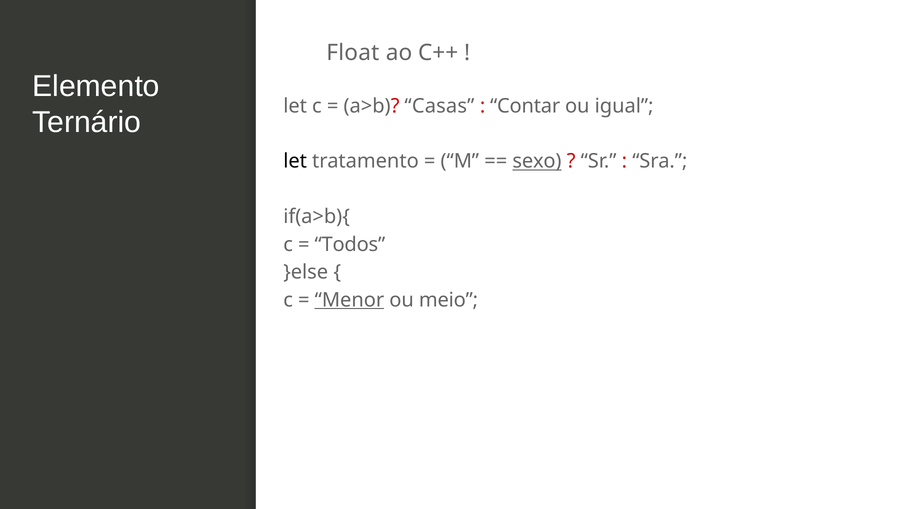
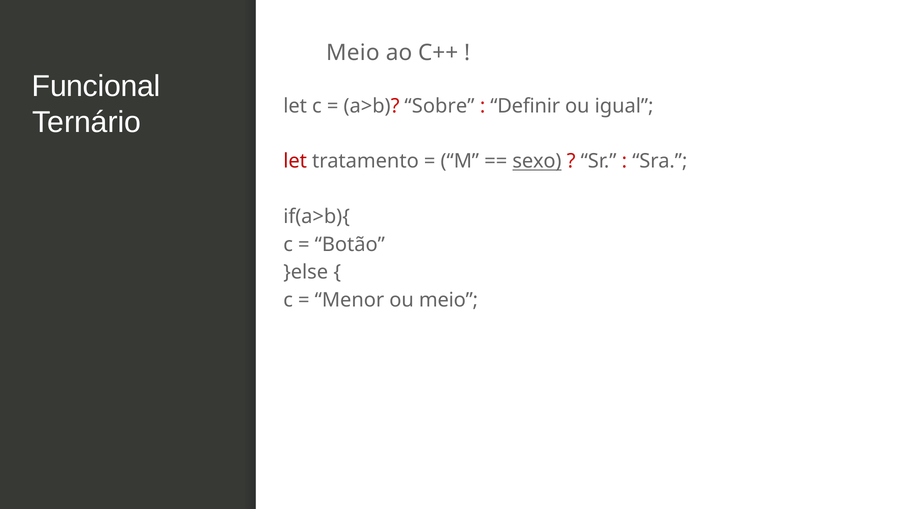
Float: Float -> Meio (353, 53)
Elemento: Elemento -> Funcional (96, 86)
Casas: Casas -> Sobre (440, 106)
Contar: Contar -> Definir (525, 106)
let colour: black -> red (295, 161)
Todos: Todos -> Botão (350, 244)
Menor underline: present -> none (349, 300)
